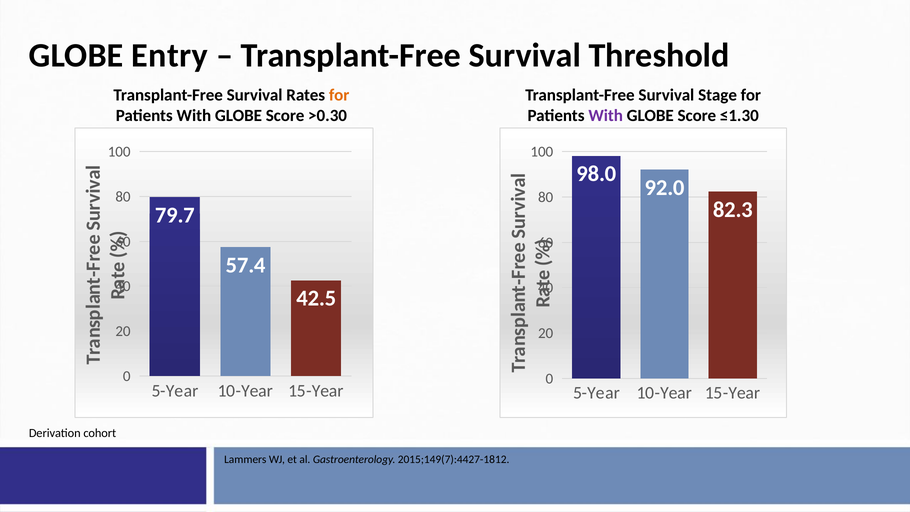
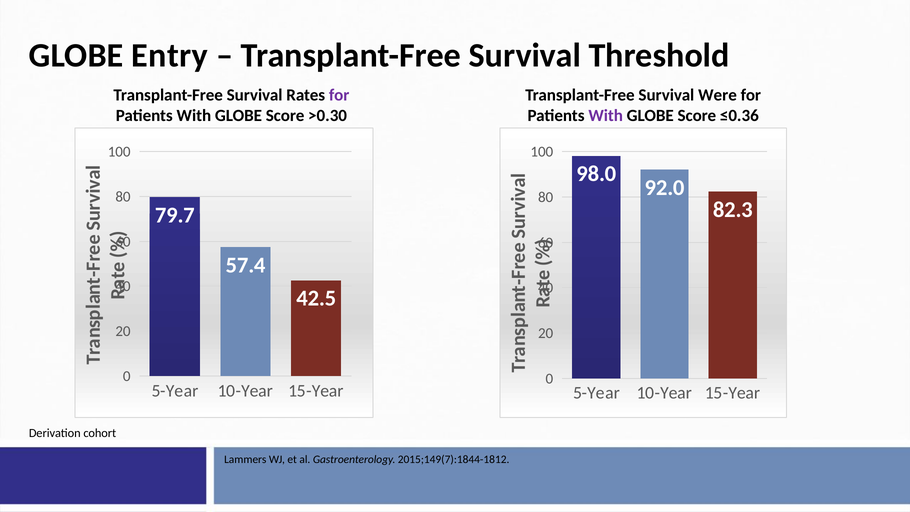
for colour: orange -> purple (339, 95)
Stage: Stage -> Were (718, 95)
≤1.30: ≤1.30 -> ≤0.36 (739, 116)
2015;149(7):4427-1812: 2015;149(7):4427-1812 -> 2015;149(7):1844-1812 (454, 459)
